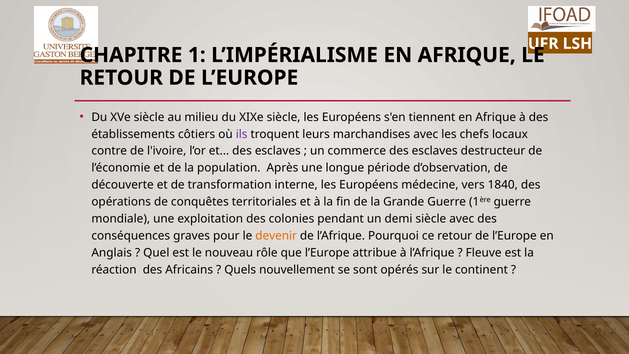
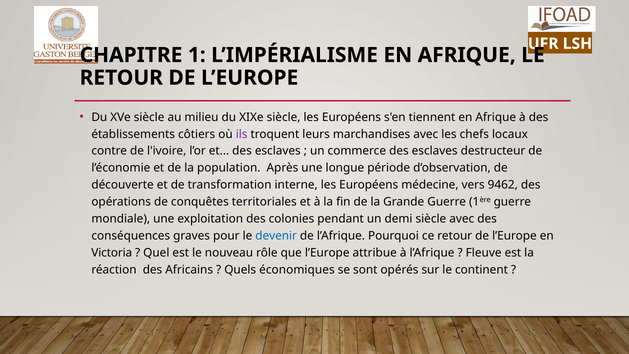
1840: 1840 -> 9462 (503, 185)
devenir colour: orange -> blue (276, 236)
Anglais: Anglais -> Victoria (112, 253)
nouvellement: nouvellement -> économiques (297, 270)
